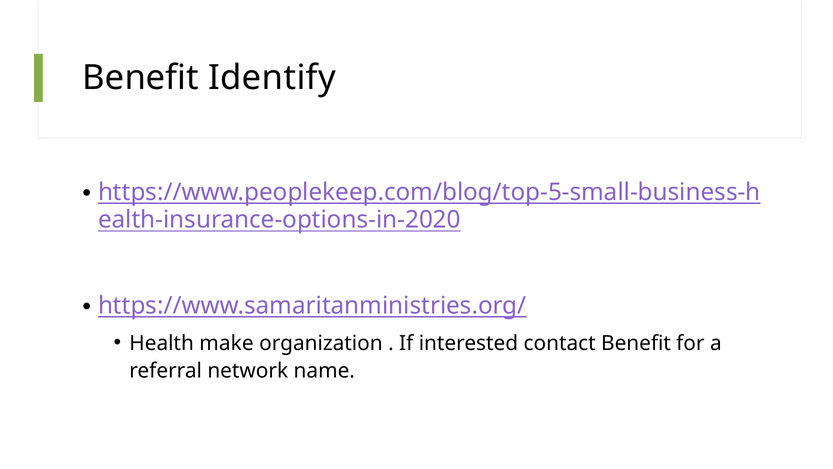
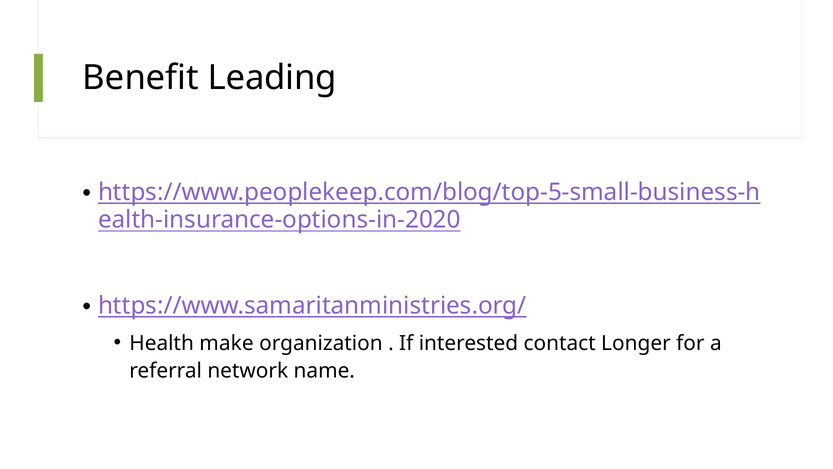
Identify: Identify -> Leading (272, 78)
contact Benefit: Benefit -> Longer (636, 343)
